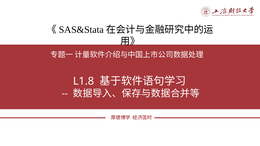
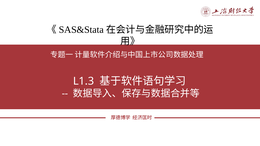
L1.8: L1.8 -> L1.3 (84, 81)
